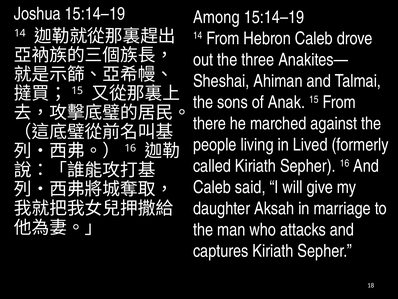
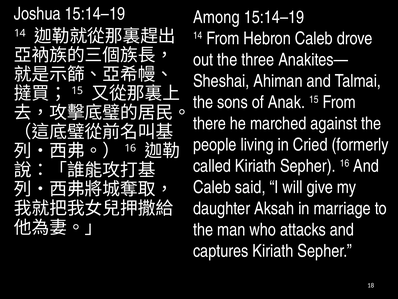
Lived: Lived -> Cried (310, 145)
